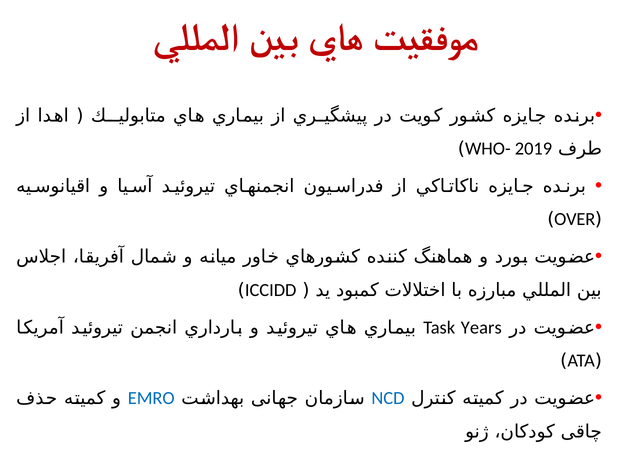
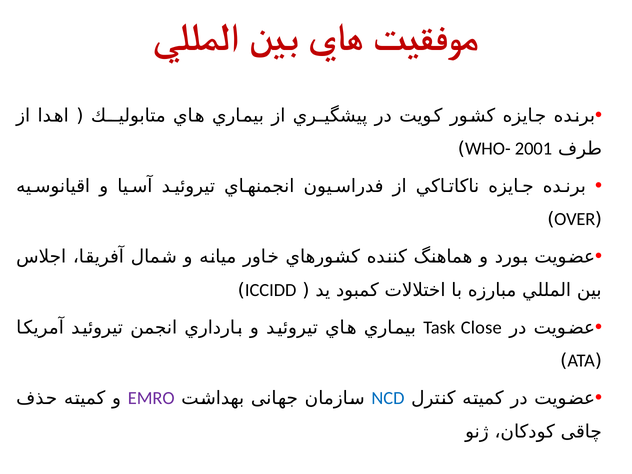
2019: 2019 -> 2001 (533, 149)
Years: Years -> Close (481, 328)
EMRO colour: blue -> purple (151, 398)
